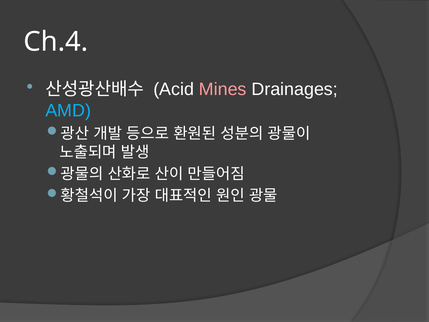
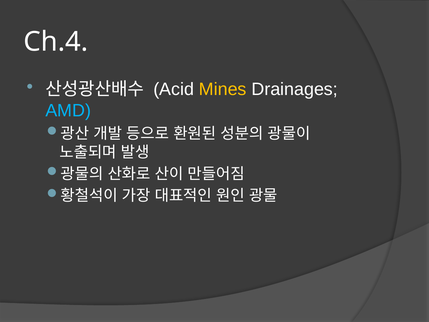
Mines colour: pink -> yellow (223, 89)
